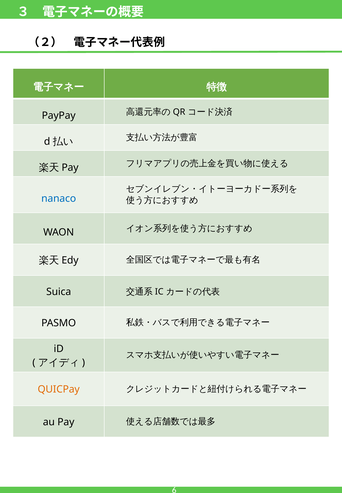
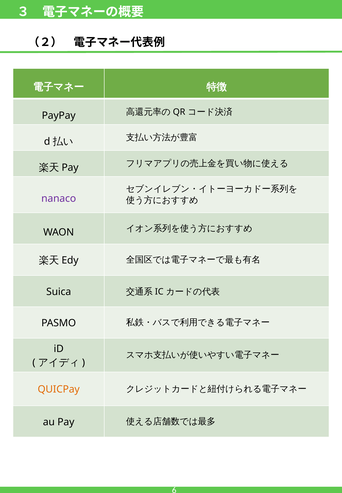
nanaco colour: blue -> purple (59, 199)
